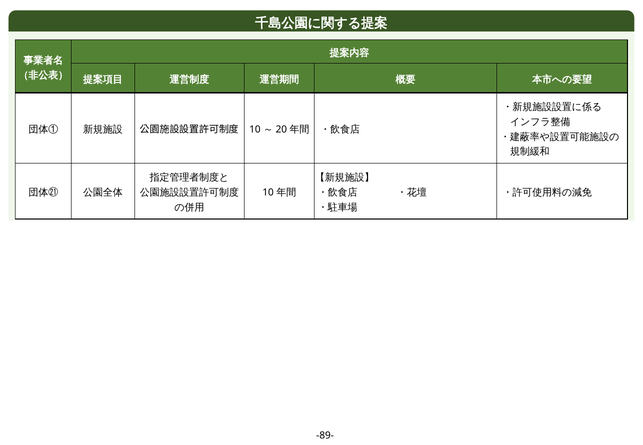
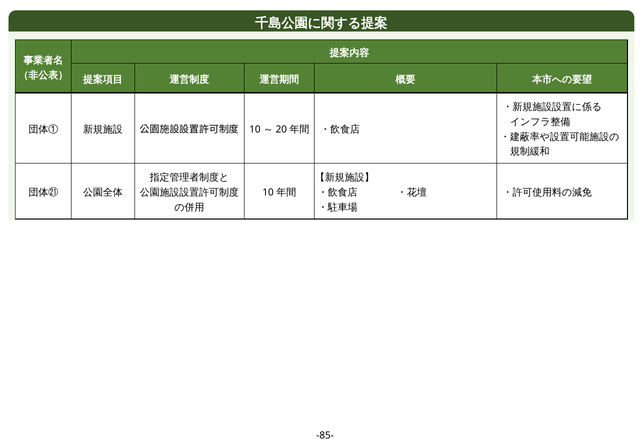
-89-: -89- -> -85- (325, 436)
